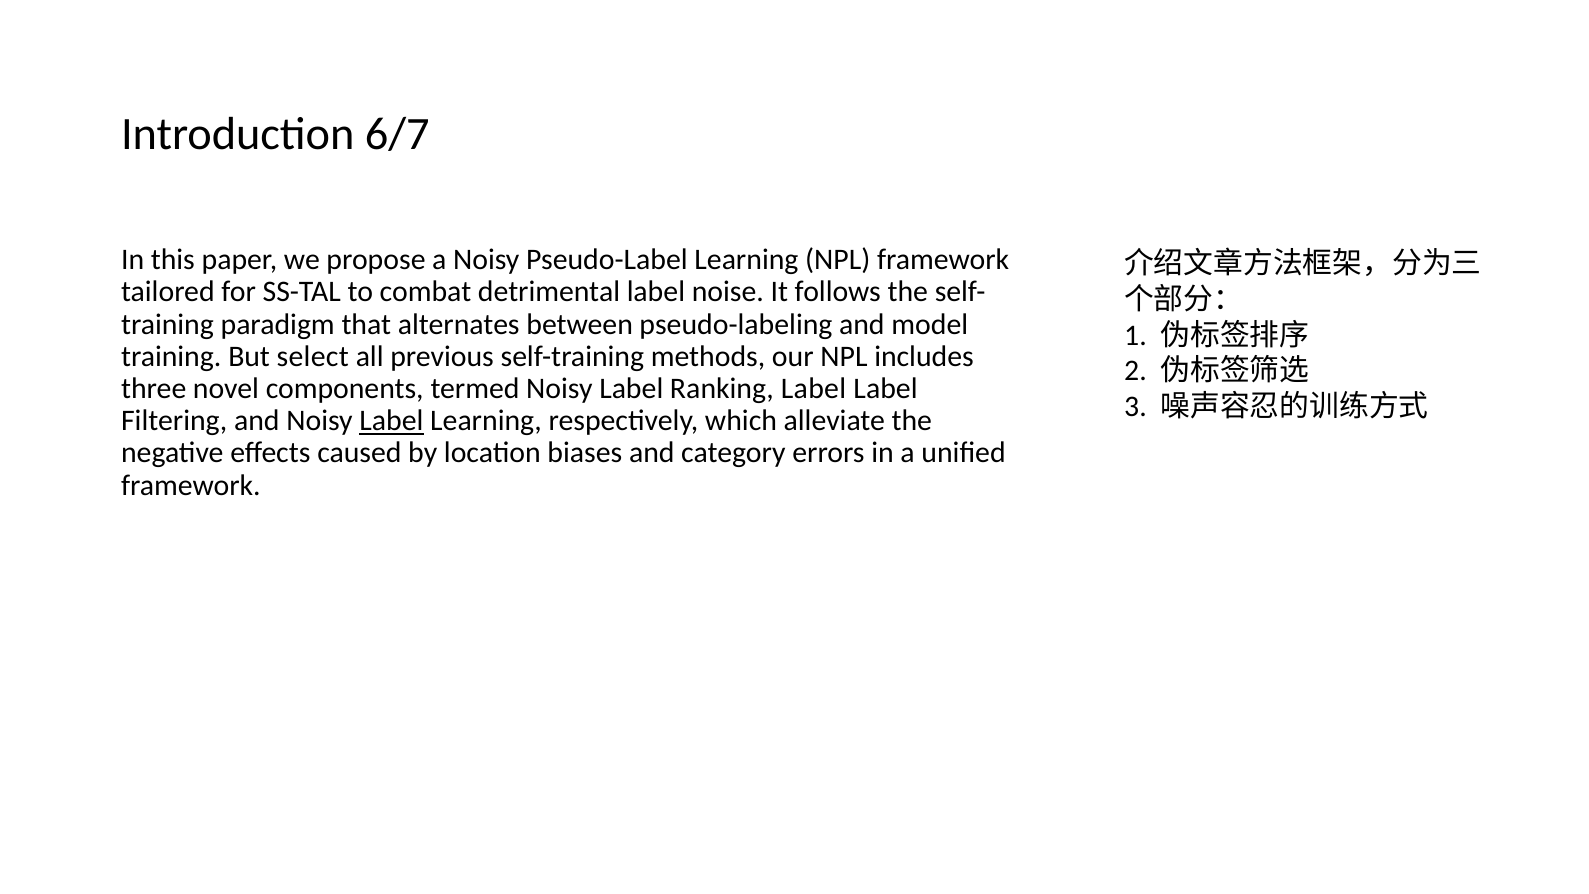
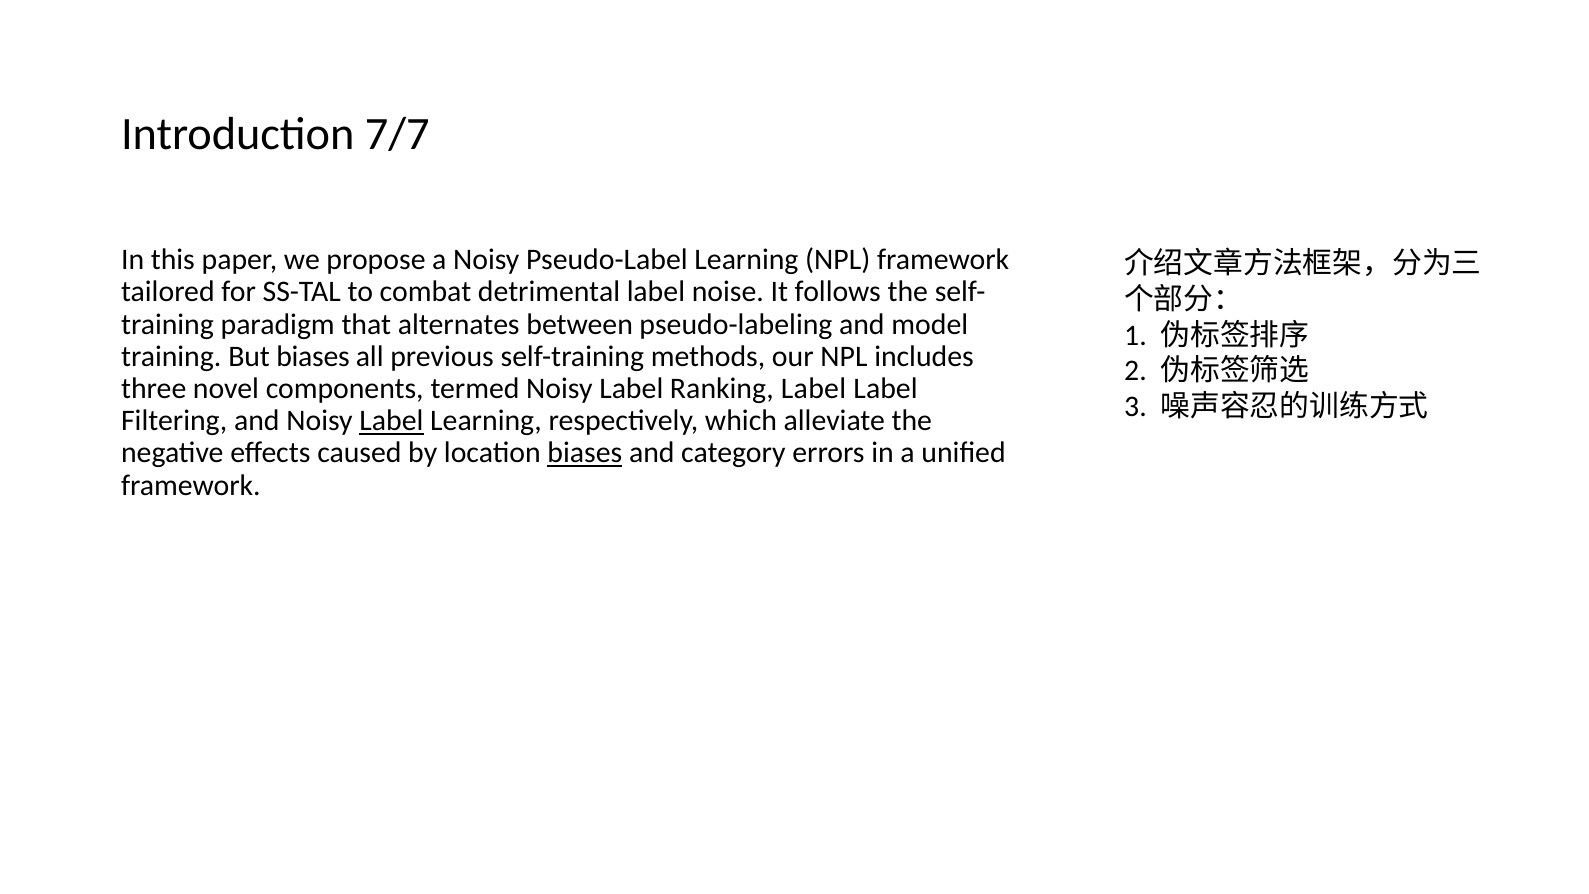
6/7: 6/7 -> 7/7 (397, 134)
But select: select -> biases (313, 356)
biases underline: none -> present (585, 453)
